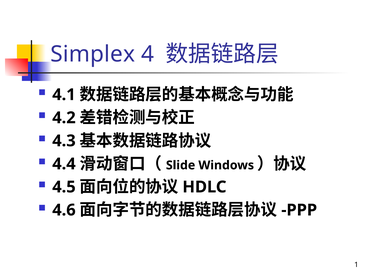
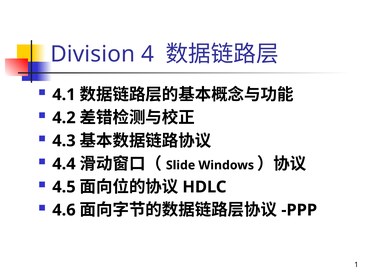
Simplex: Simplex -> Division (93, 54)
